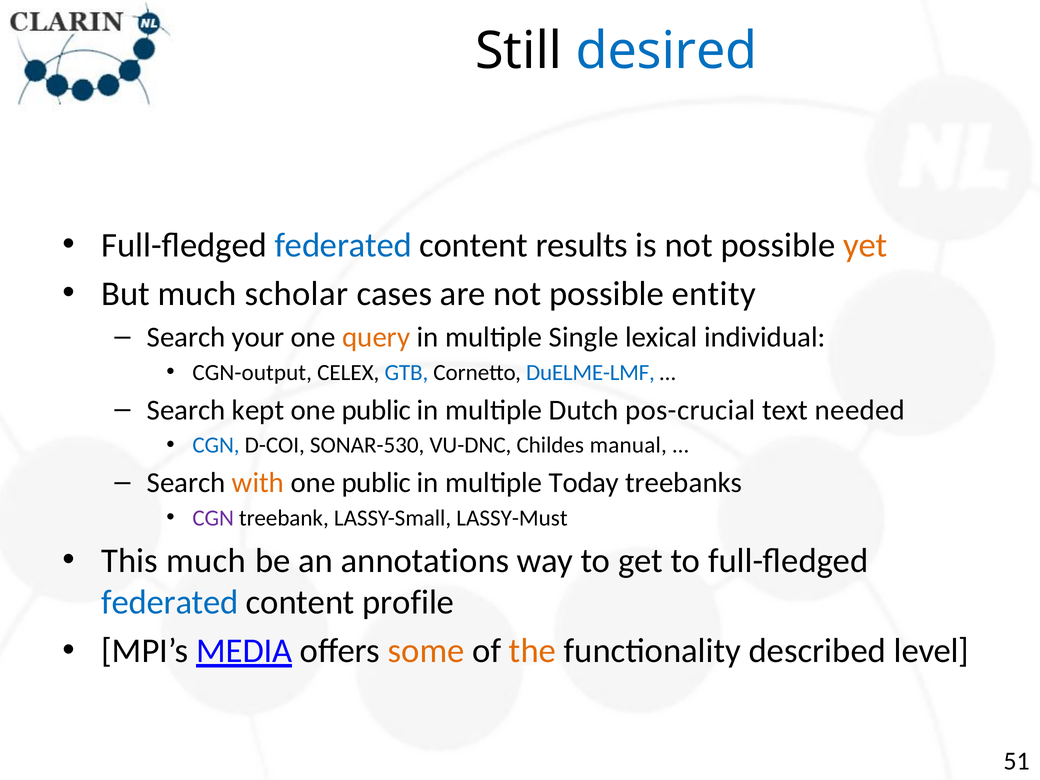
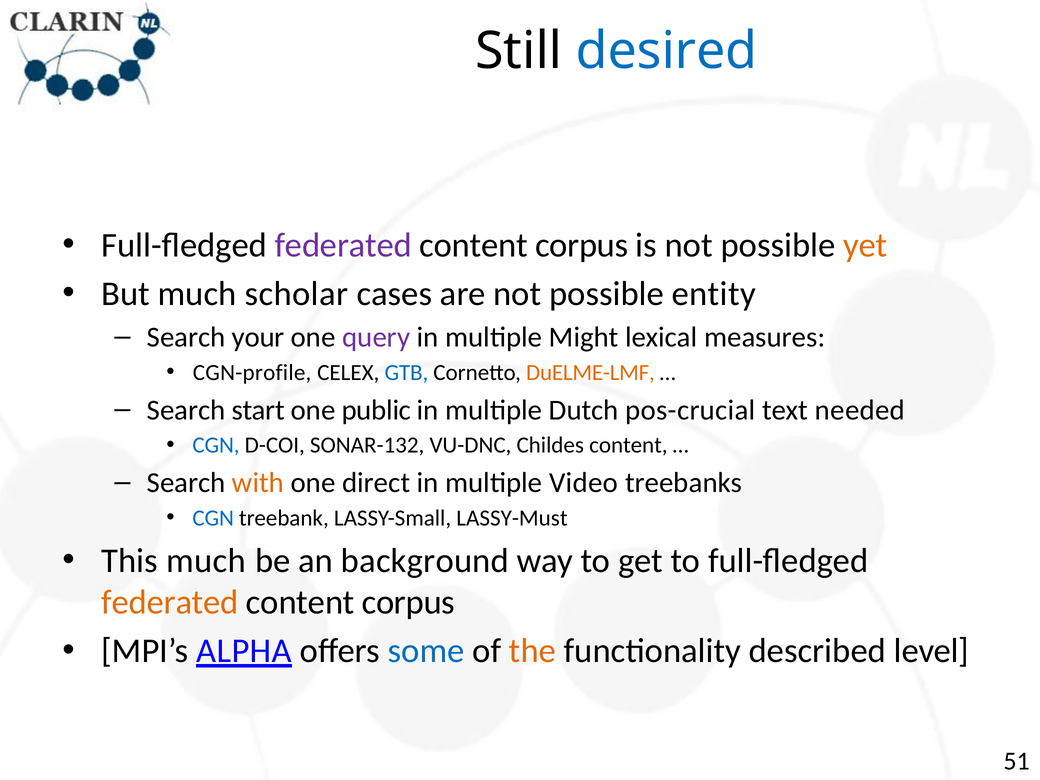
federated colour: blue -> purple (343, 245)
results: results -> corpus (582, 245)
query colour: orange -> purple (376, 337)
Single: Single -> Might (584, 337)
individual: individual -> measures (765, 337)
CGN-output: CGN-output -> CGN-profile (252, 373)
DuELME-LMF colour: blue -> orange (590, 373)
kept: kept -> start (258, 410)
SONAR-530: SONAR-530 -> SONAR-132 (367, 445)
Childes manual: manual -> content (628, 445)
public: public -> direct (376, 483)
Today: Today -> Video (584, 483)
CGN colour: purple -> blue (213, 518)
annotations: annotations -> background (425, 561)
federated colour: blue -> orange (170, 602)
profile: profile -> corpus (408, 602)
MEDIA: MEDIA -> ALPHA (244, 651)
some colour: orange -> blue (426, 651)
